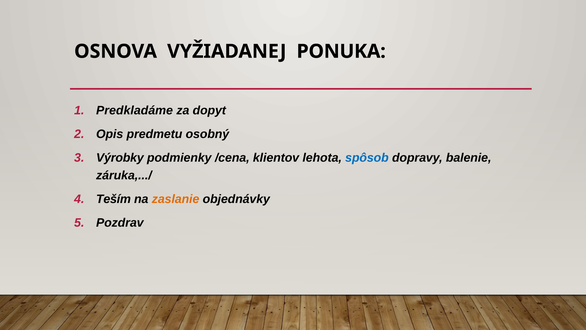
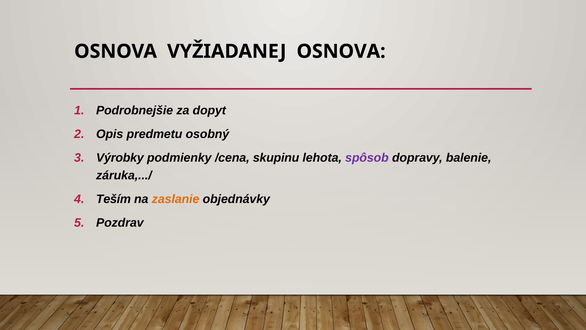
VYŽIADANEJ PONUKA: PONUKA -> OSNOVA (341, 51)
Predkladáme: Predkladáme -> Podrobnejšie (135, 110)
klientov: klientov -> skupinu (276, 158)
spôsob colour: blue -> purple (367, 158)
